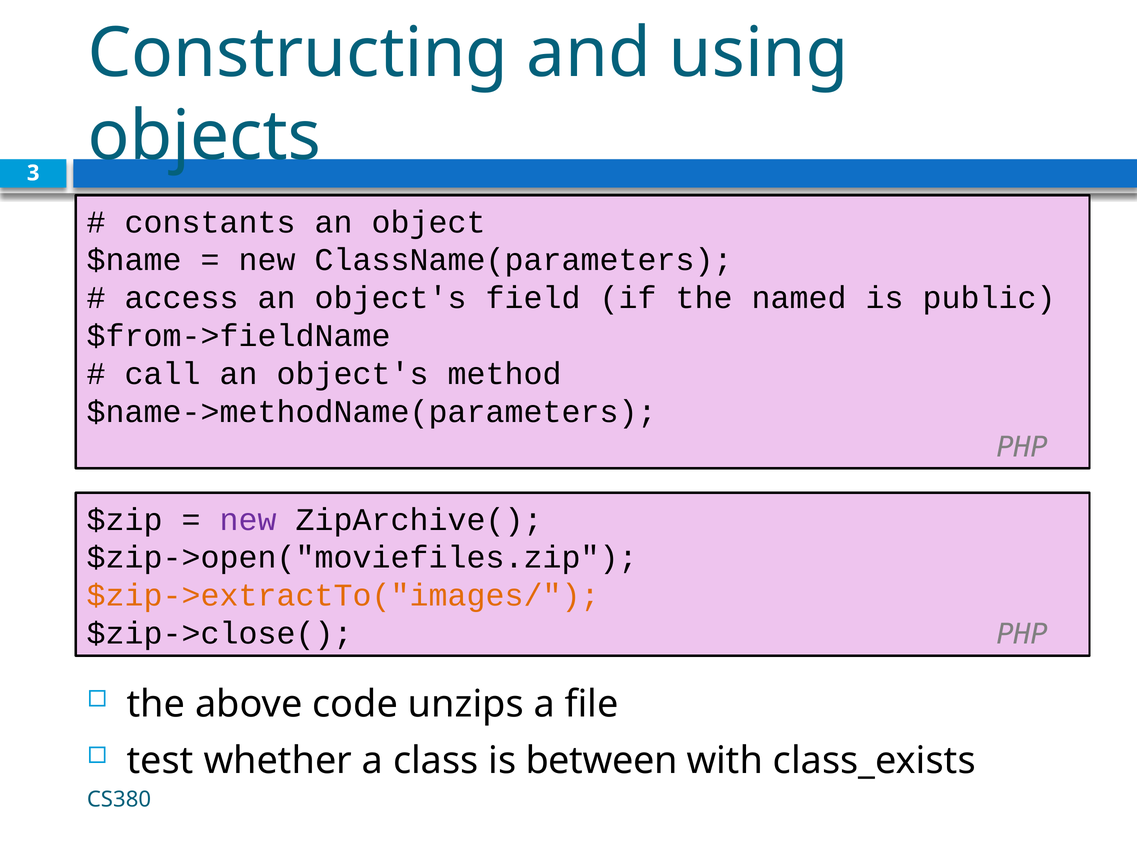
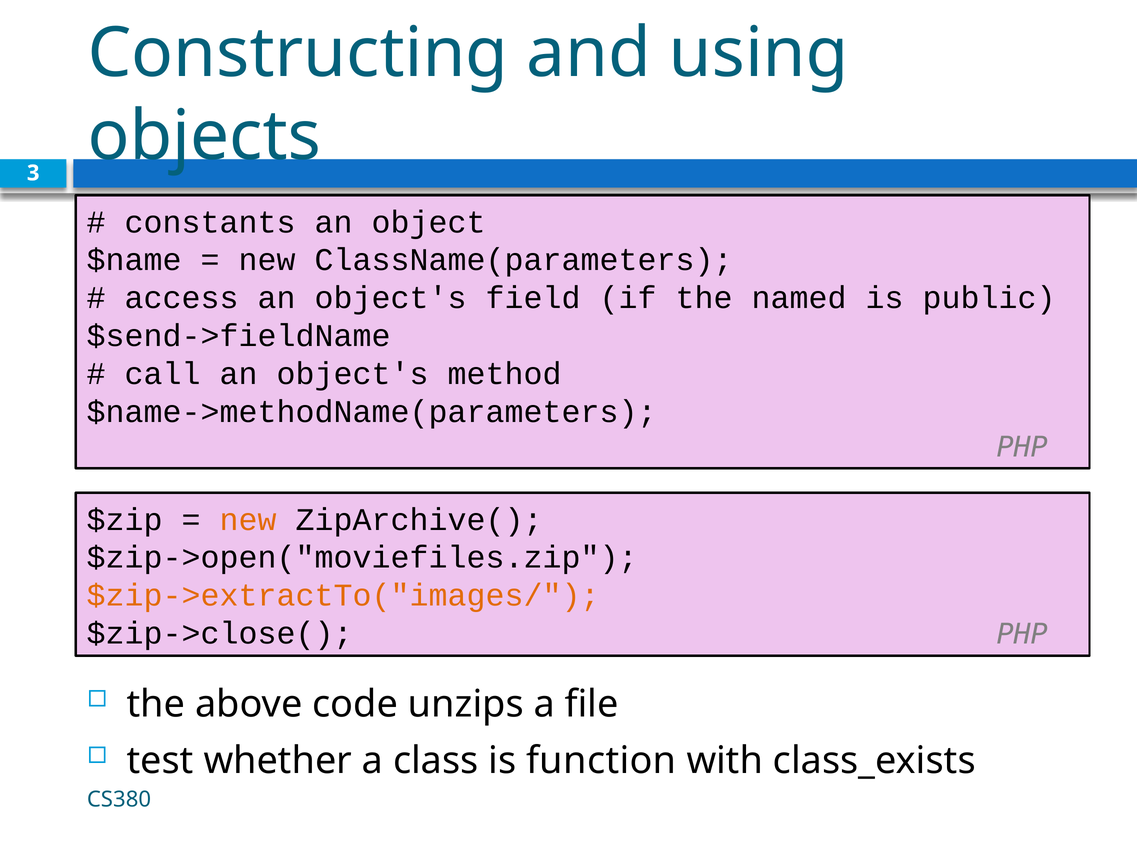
$from->fieldName: $from->fieldName -> $send->fieldName (239, 336)
new colour: purple -> orange (248, 519)
between: between -> function (601, 760)
